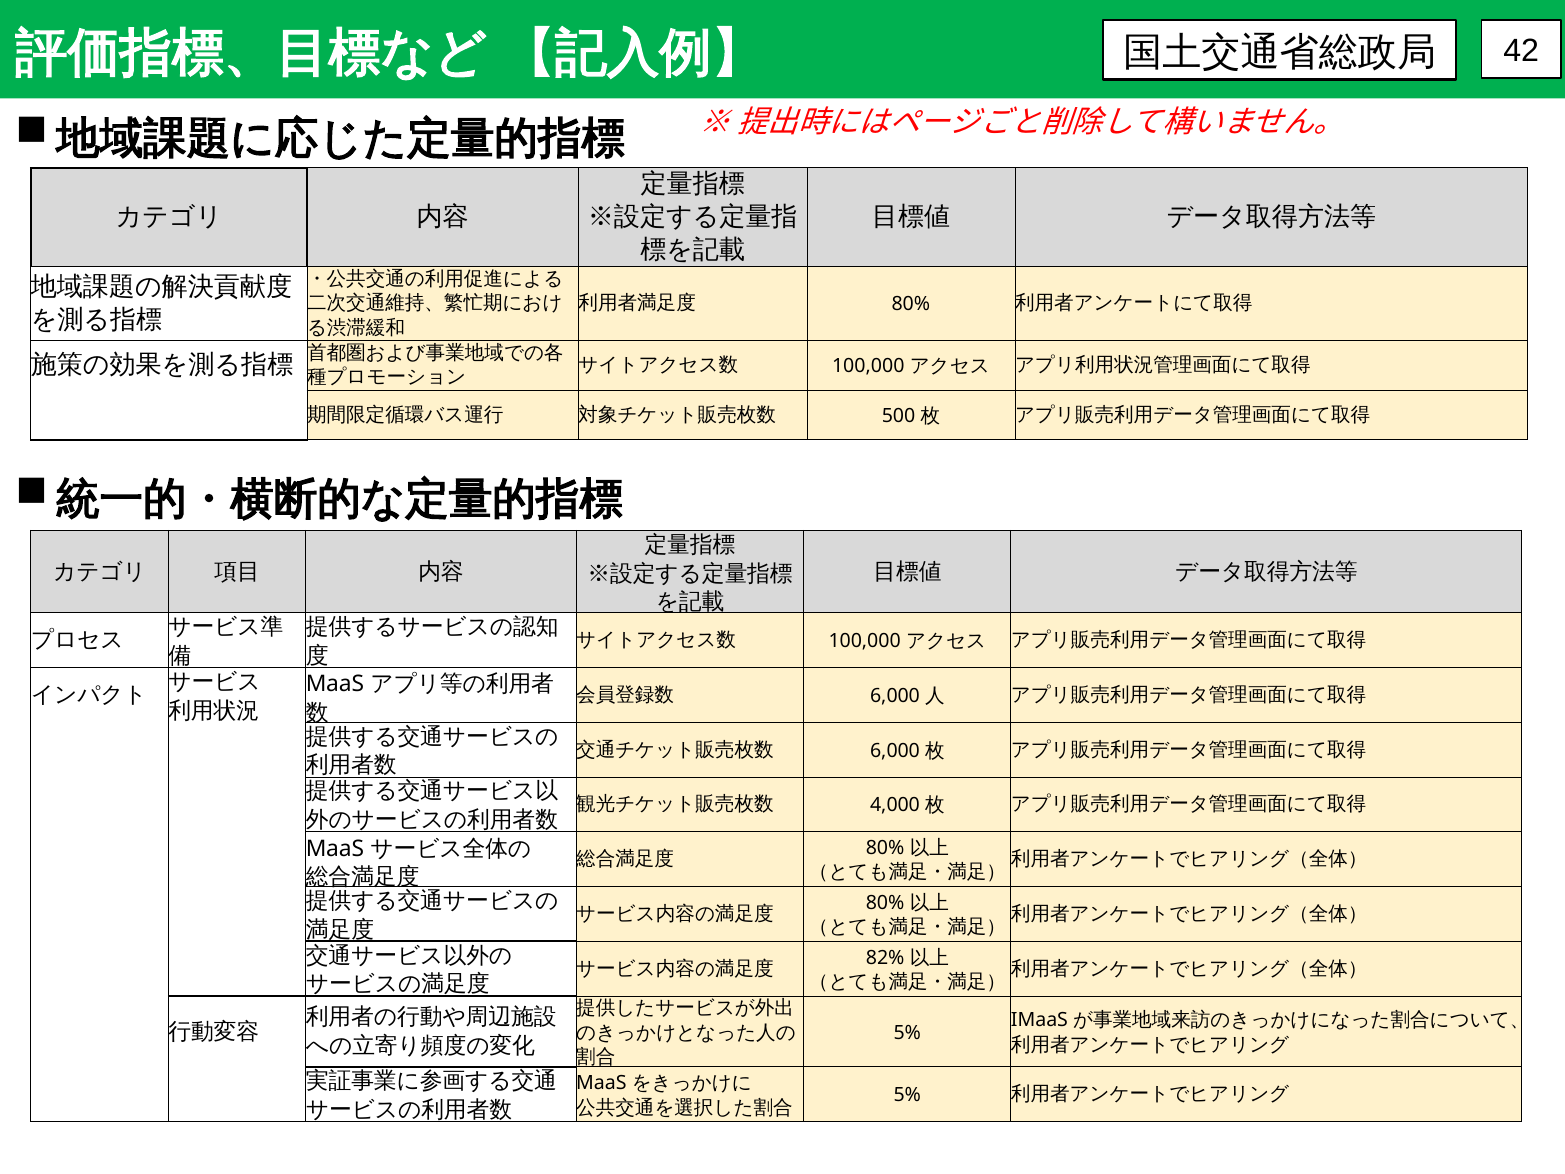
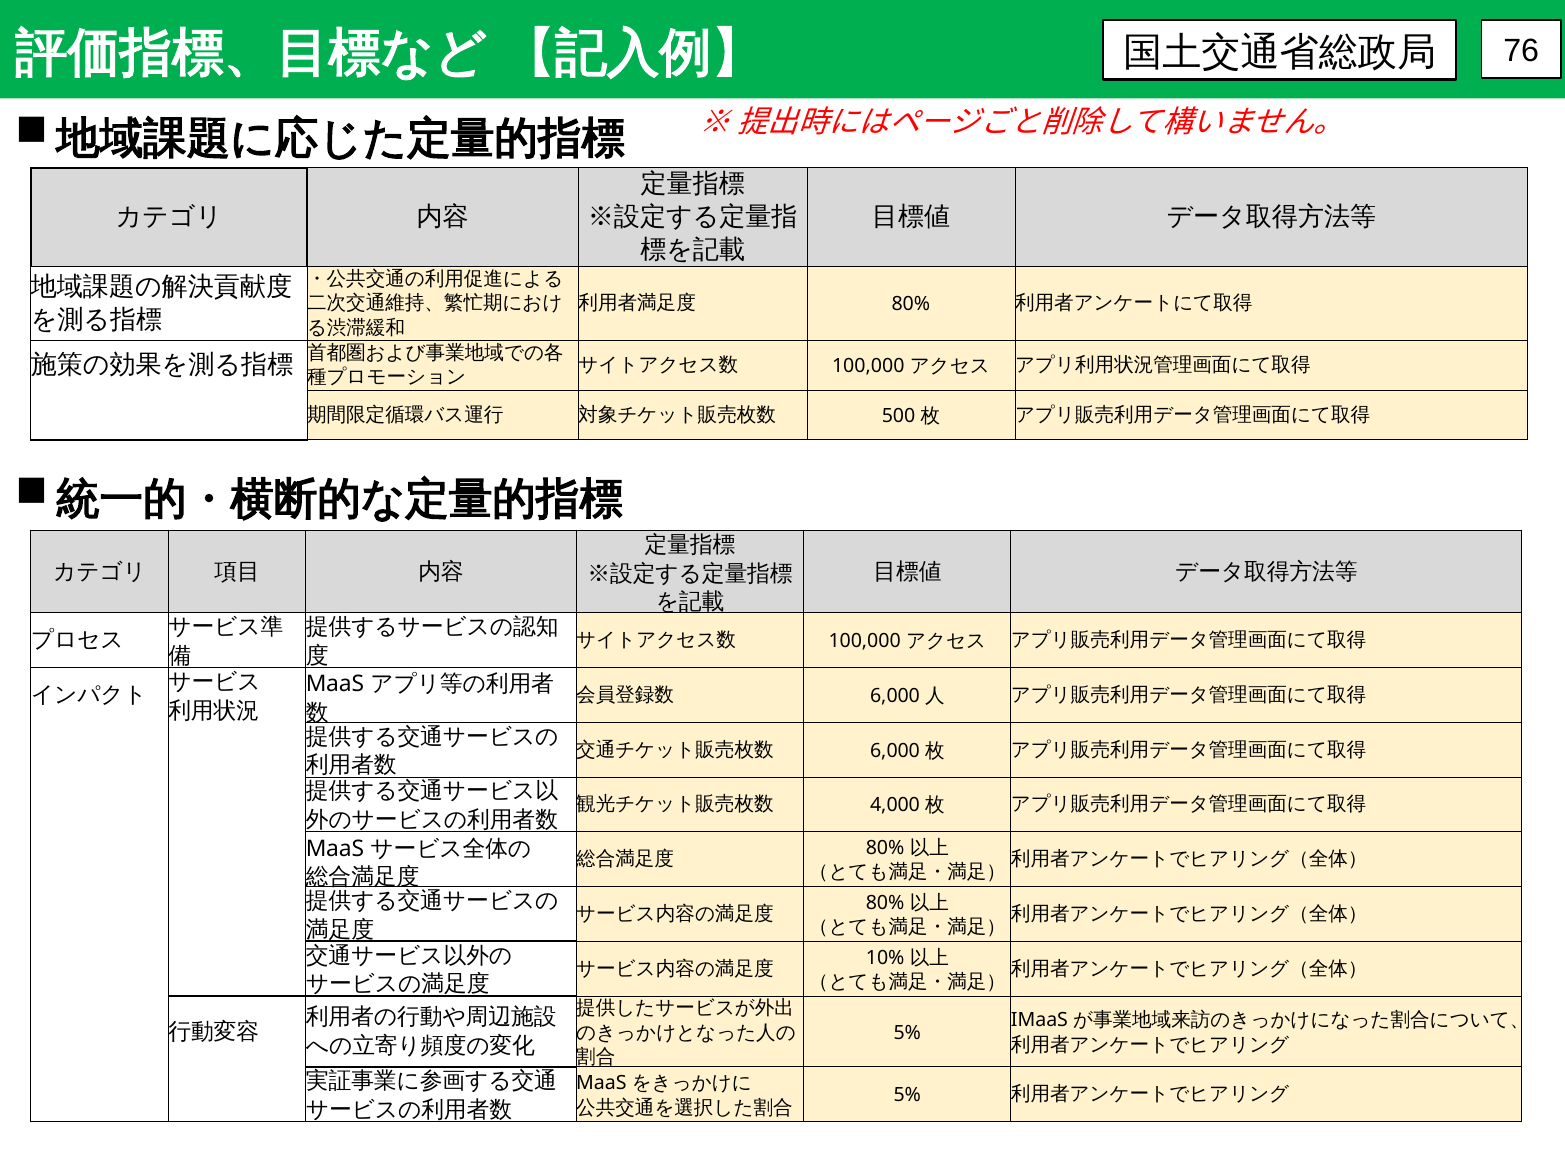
42: 42 -> 76 (1521, 51)
82%: 82% -> 10% (885, 957)
